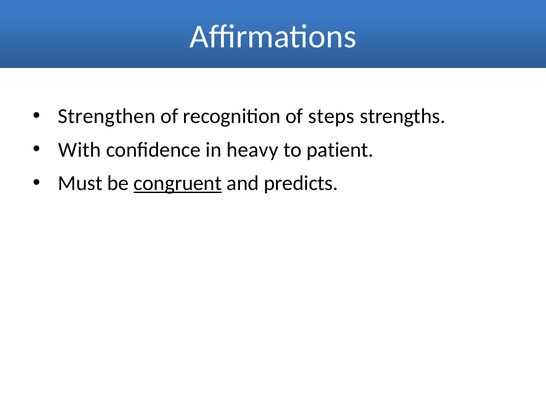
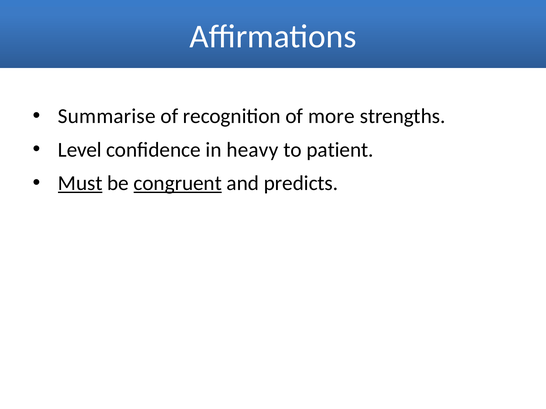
Strengthen: Strengthen -> Summarise (107, 116)
steps: steps -> more (331, 116)
With: With -> Level (80, 150)
Must underline: none -> present (80, 183)
